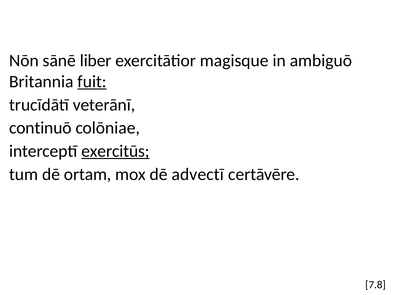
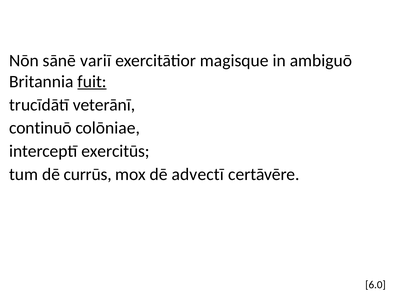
liber: liber -> variī (96, 61)
exercitūs underline: present -> none (115, 151)
ortam: ortam -> currūs (88, 175)
7.8: 7.8 -> 6.0 (376, 285)
